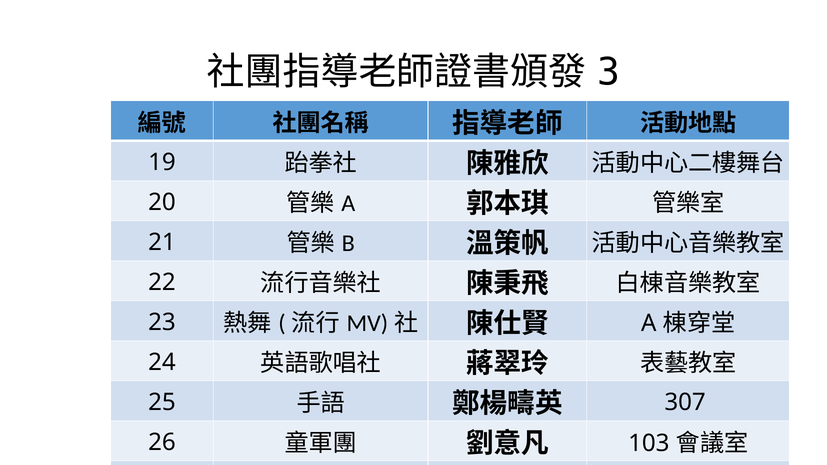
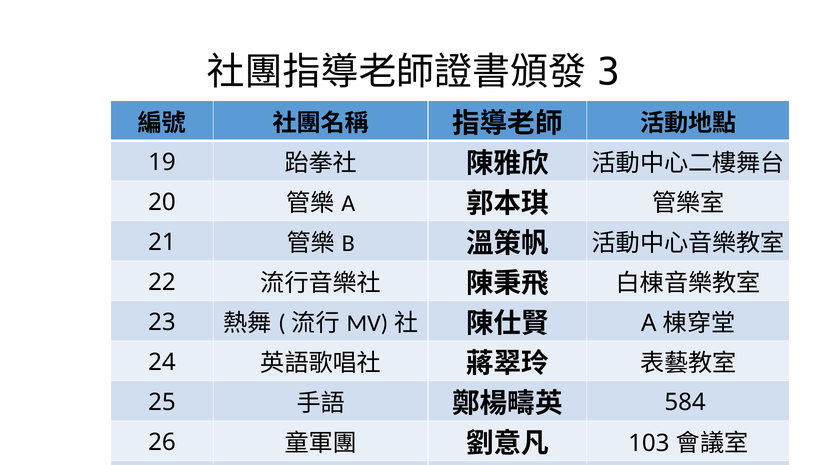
307: 307 -> 584 (685, 402)
